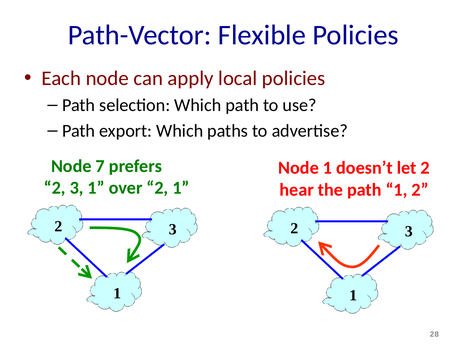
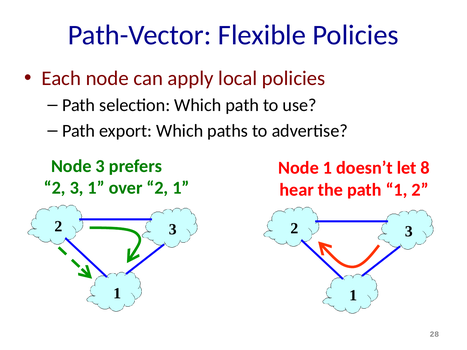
Node 7: 7 -> 3 (100, 166)
let 2: 2 -> 8 (425, 168)
